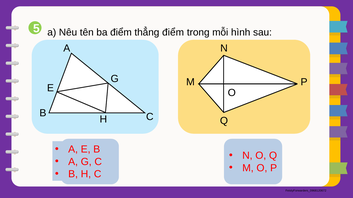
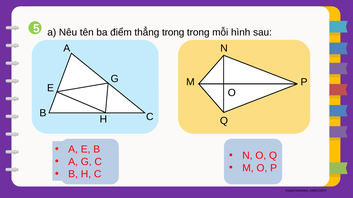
thẳng điểm: điểm -> trong (173, 32)
